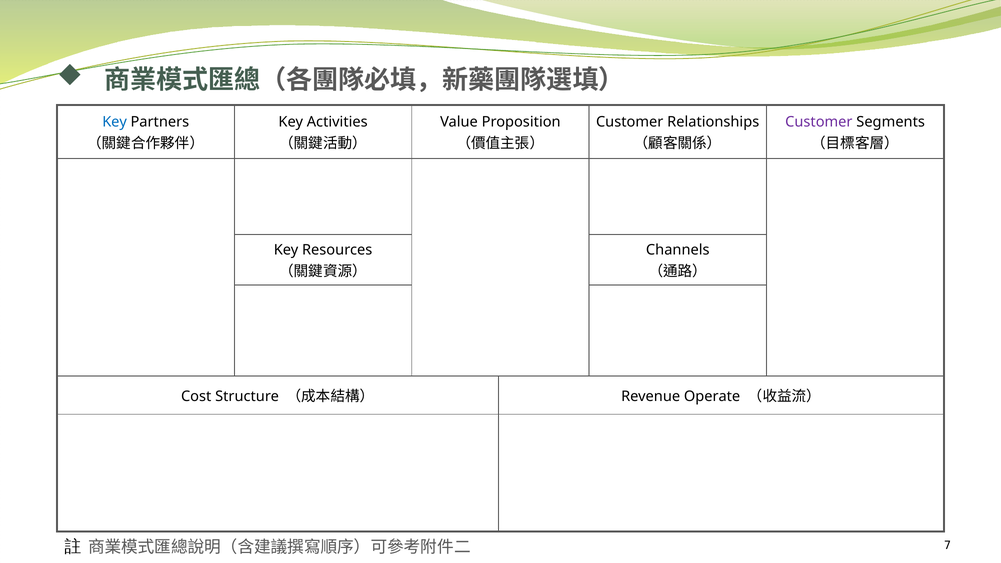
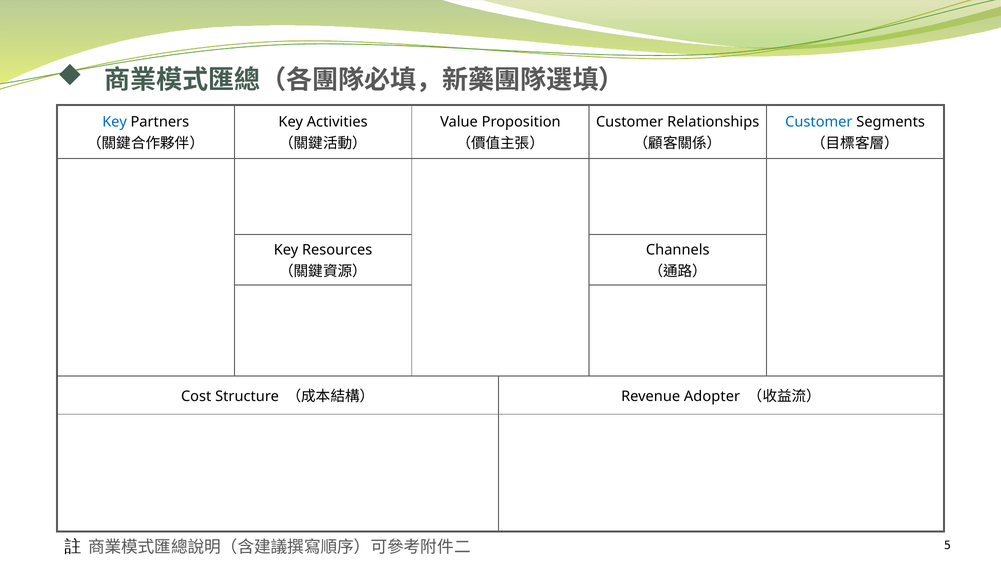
Customer colour: purple -> blue (819, 122)
Operate: Operate -> Adopter (712, 397)
7: 7 -> 5 (947, 546)
